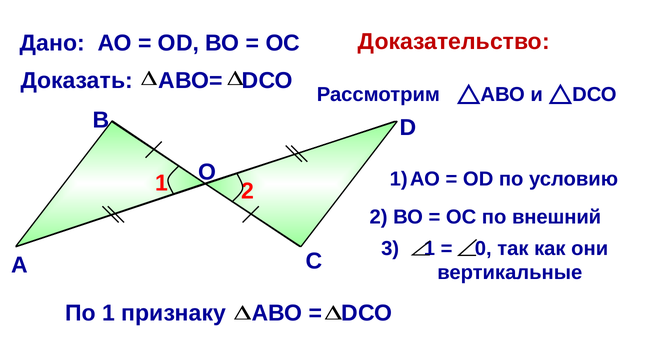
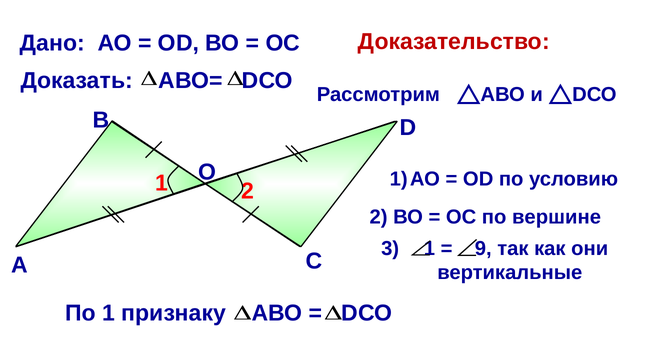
внешний: внешний -> вершине (557, 217)
0: 0 -> 9 (483, 248)
